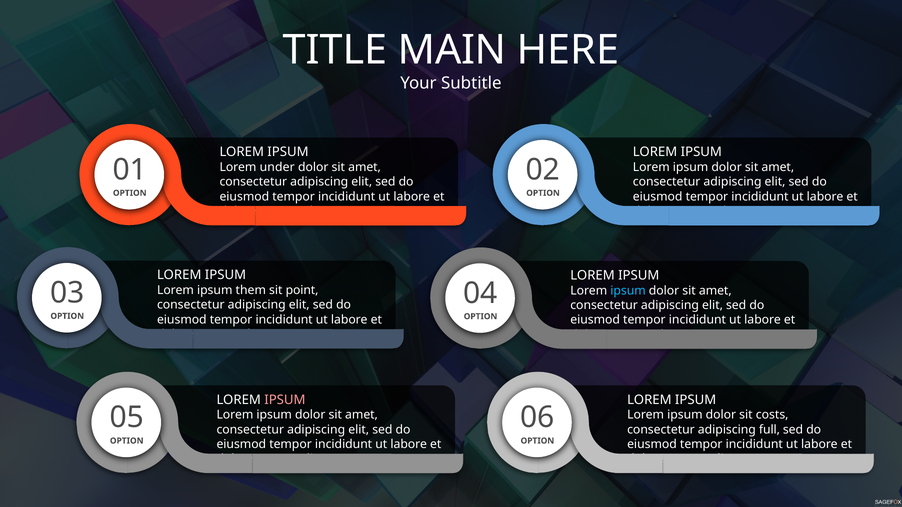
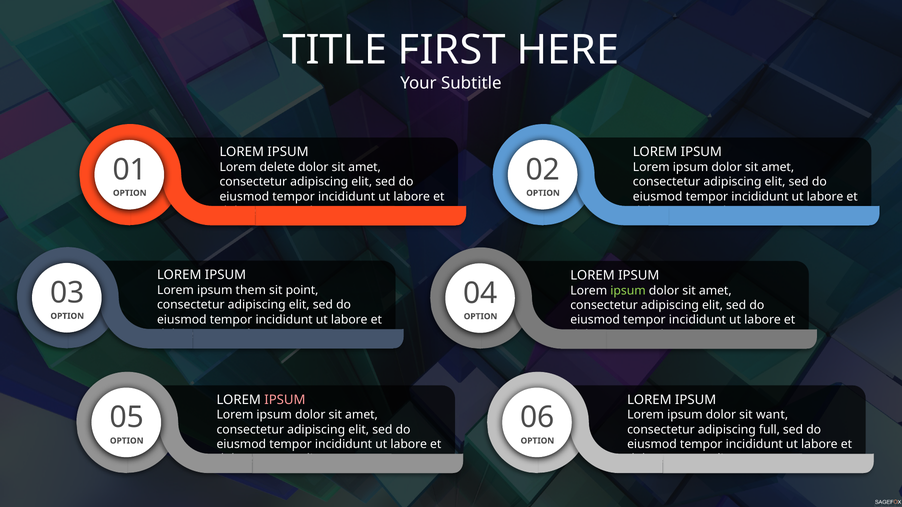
MAIN: MAIN -> FIRST (452, 50)
under: under -> delete (277, 167)
ipsum colour: light blue -> light green (628, 291)
costs: costs -> want (772, 415)
